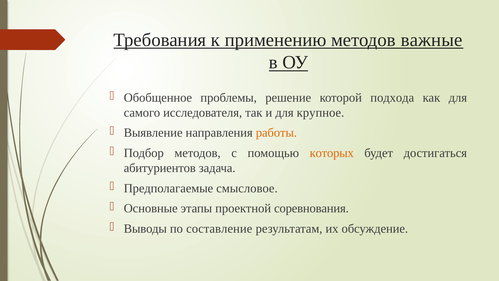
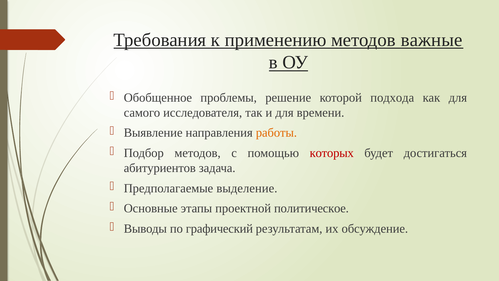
крупное: крупное -> времени (321, 113)
которых colour: orange -> red (332, 153)
смысловое: смысловое -> выделение (247, 188)
соревнования: соревнования -> политическое (311, 208)
составление: составление -> графический (219, 228)
